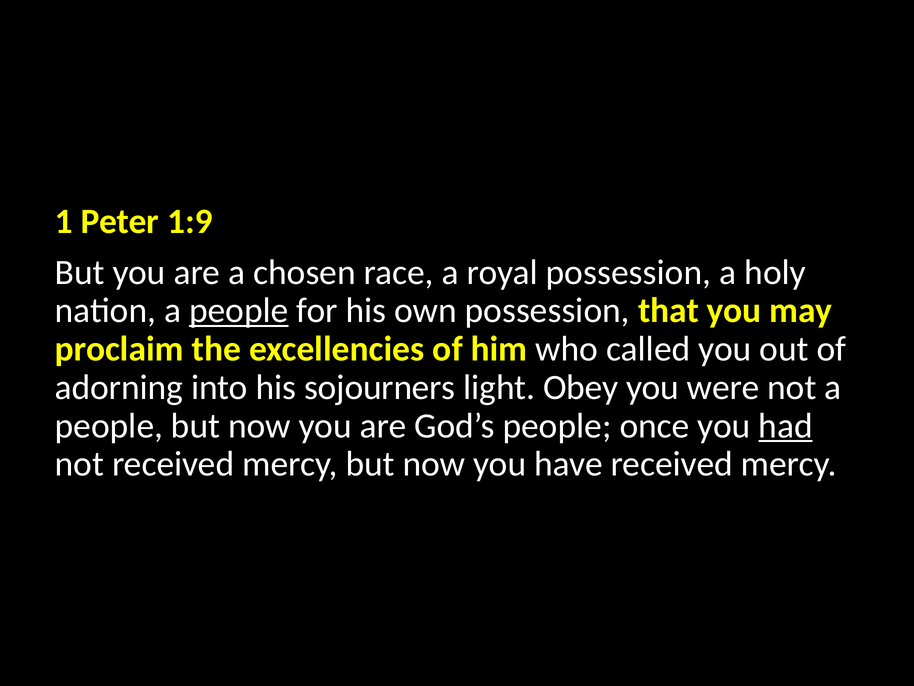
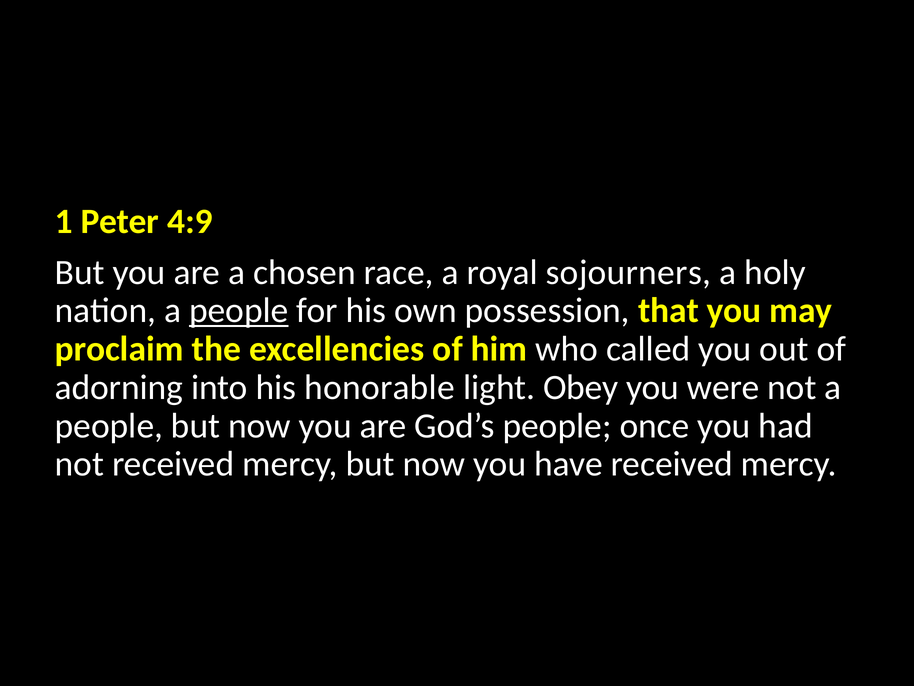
1:9: 1:9 -> 4:9 (190, 221)
royal possession: possession -> sojourners (628, 272)
sojourners: sojourners -> honorable (380, 387)
had underline: present -> none (786, 425)
